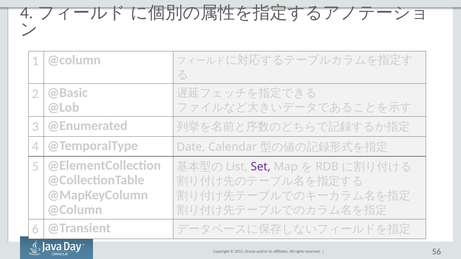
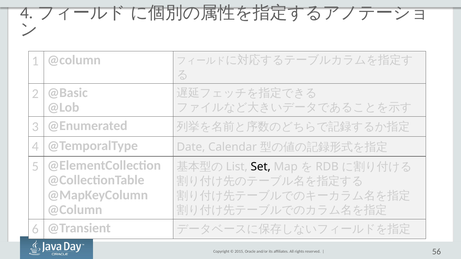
Set colour: purple -> black (261, 167)
